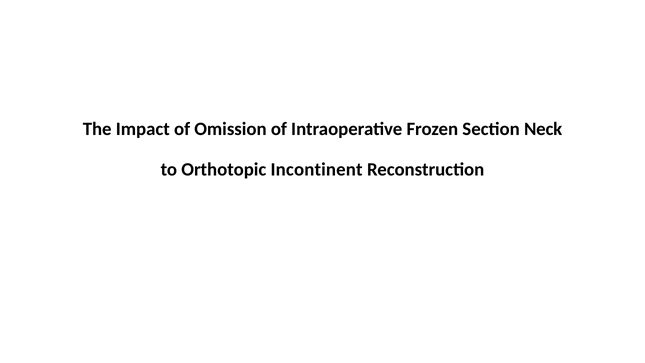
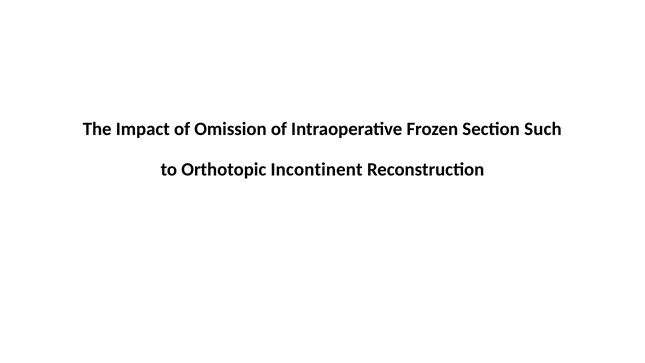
Neck: Neck -> Such (543, 129)
